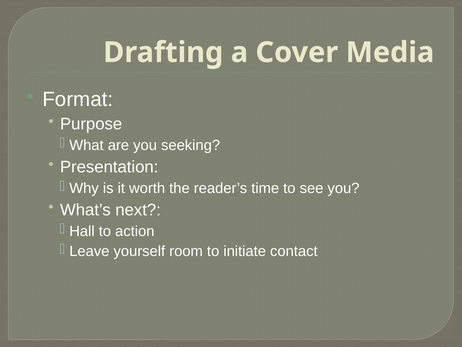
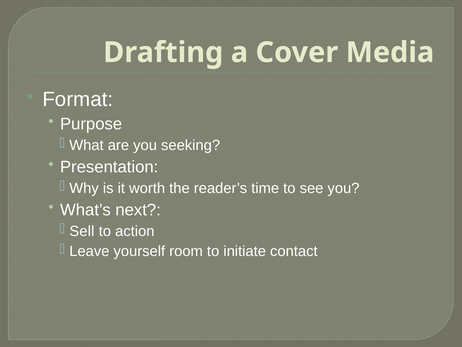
Hall: Hall -> Sell (82, 231)
